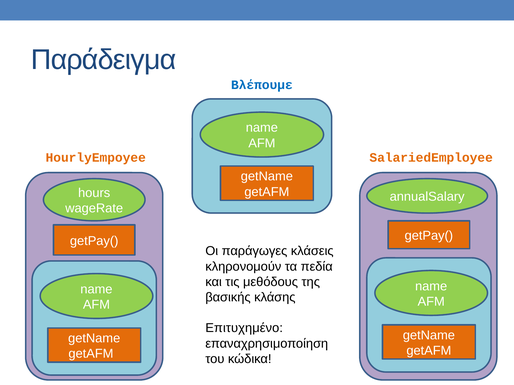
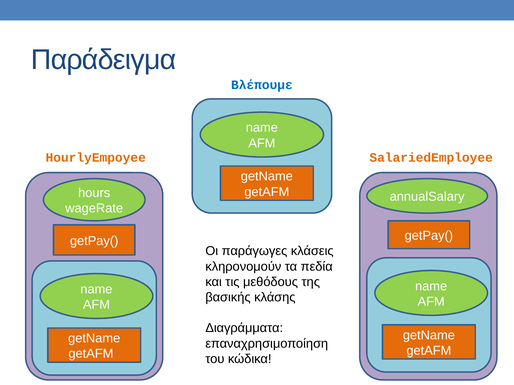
Επιτυχημένο: Επιτυχημένο -> Διαγράμματα (244, 328)
